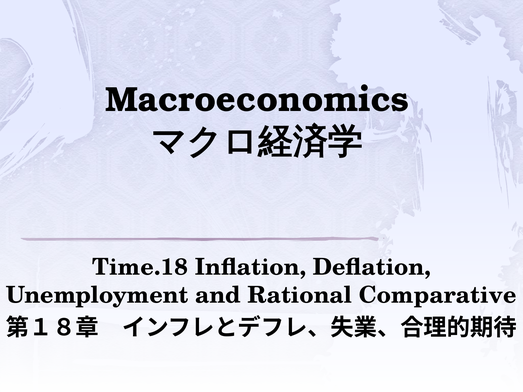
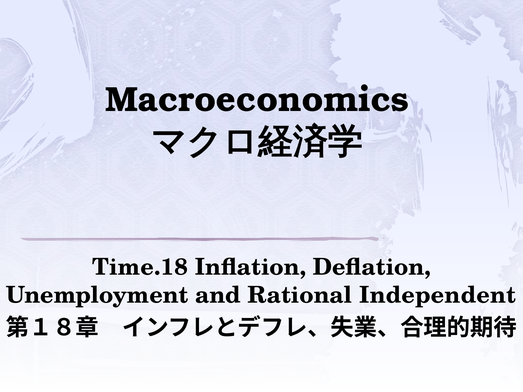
Comparative: Comparative -> Independent (438, 295)
